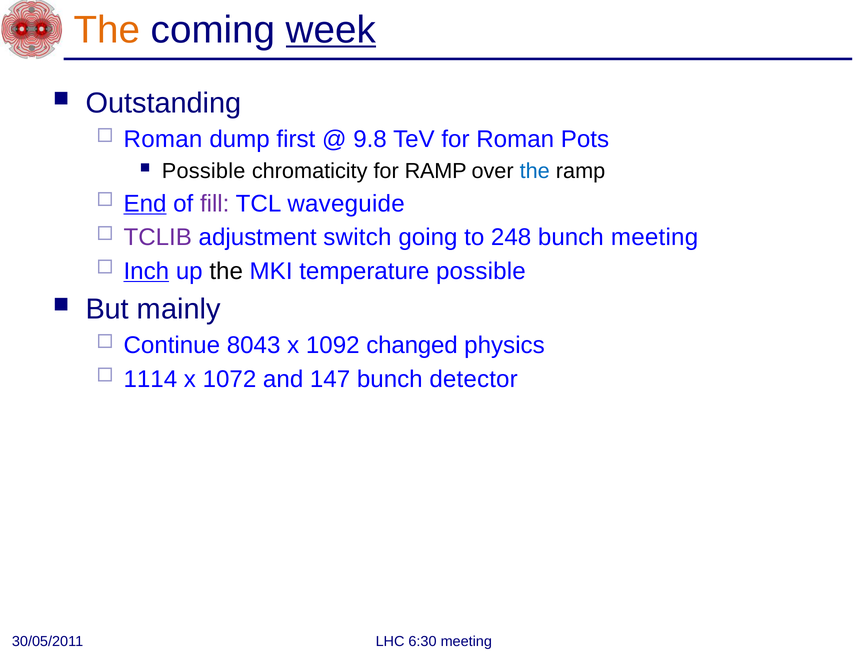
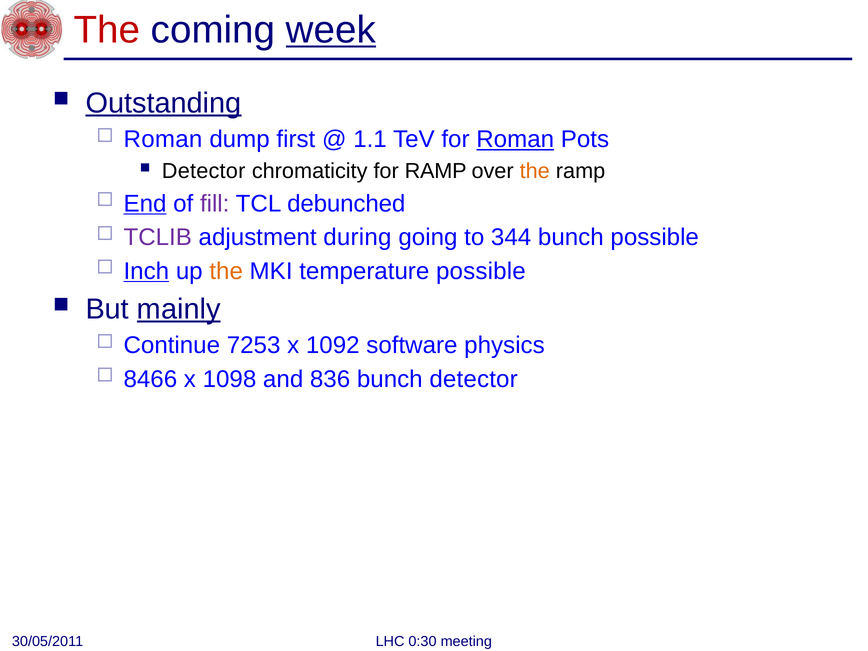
The colour: orange -> red (107, 30)
Outstanding underline: none -> present (164, 103)
9.8: 9.8 -> 1.1 (370, 139)
Roman underline: none -> present (515, 139)
Possible: Possible -> Detector (204, 171)
the colour: blue -> orange (535, 171)
waveguide: waveguide -> debunched (346, 204)
switch: switch -> during (357, 237)
248: 248 -> 344 (511, 237)
bunch meeting: meeting -> possible (655, 237)
the colour: black -> orange (226, 271)
mainly underline: none -> present (179, 309)
8043: 8043 -> 7253 (254, 345)
changed: changed -> software (412, 345)
1114: 1114 -> 8466 (150, 379)
1072: 1072 -> 1098 (229, 379)
147: 147 -> 836 (330, 379)
6:30: 6:30 -> 0:30 (423, 642)
